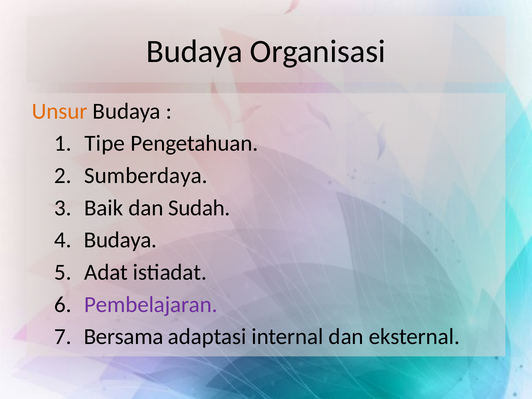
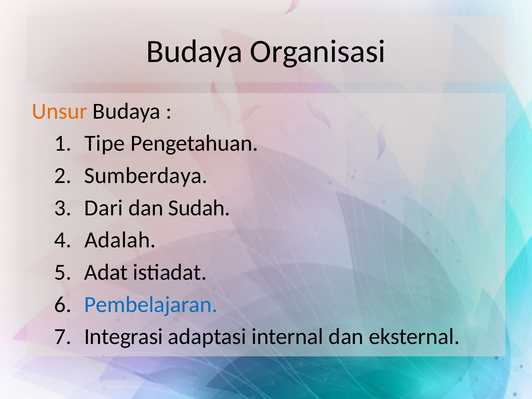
Baik: Baik -> Dari (104, 208)
Budaya: Budaya -> Adalah (120, 240)
Pembelajaran colour: purple -> blue (151, 305)
Bersama: Bersama -> Integrasi (124, 337)
